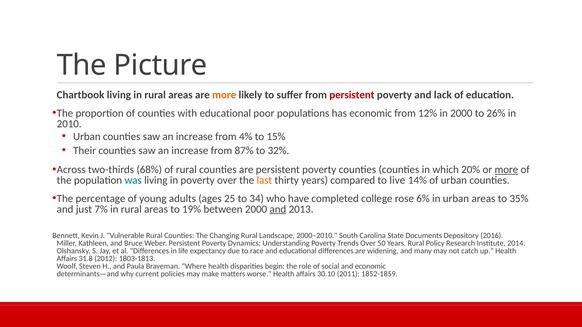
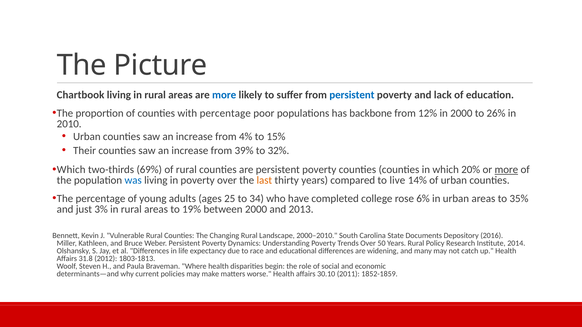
more colour: orange -> blue (224, 95)
persistent colour: red -> blue (352, 95)
with educational: educational -> percentage (225, 113)
has economic: economic -> backbone (371, 113)
87%: 87% -> 39% (244, 151)
Across: Across -> Which (71, 170)
68%: 68% -> 69% (149, 170)
7%: 7% -> 3% (101, 209)
and underline: present -> none (278, 209)
